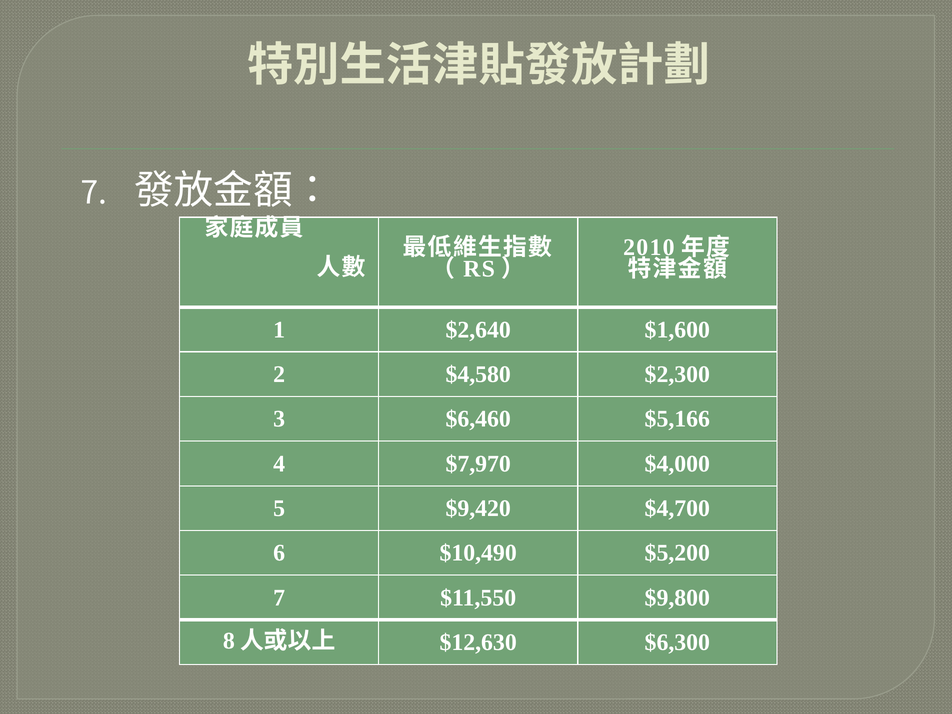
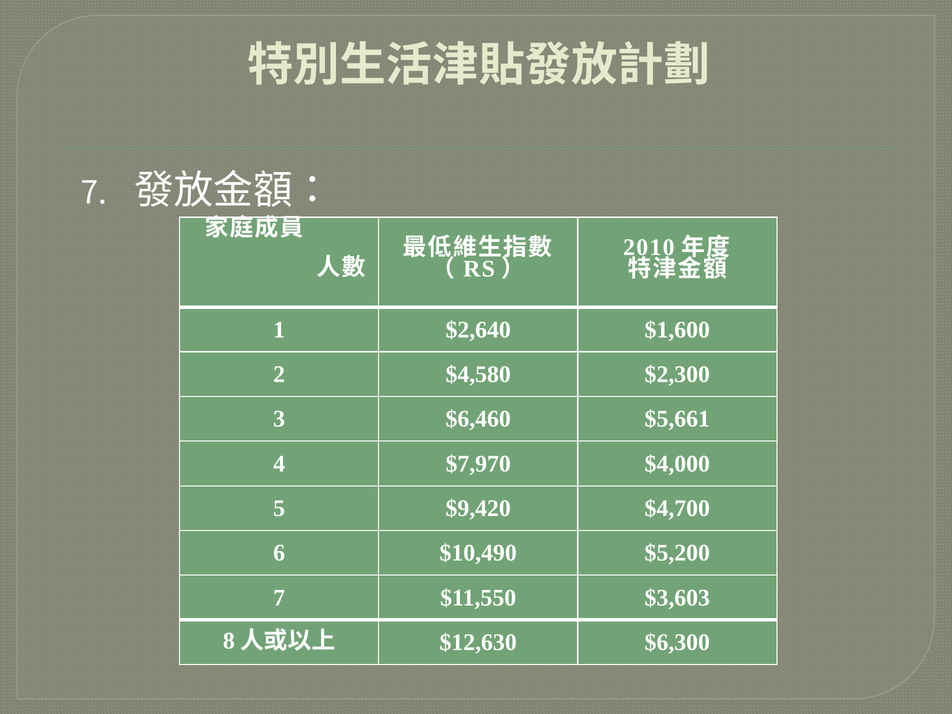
$5,166: $5,166 -> $5,661 (677, 419)
$9,800: $9,800 -> $3,603 (677, 598)
